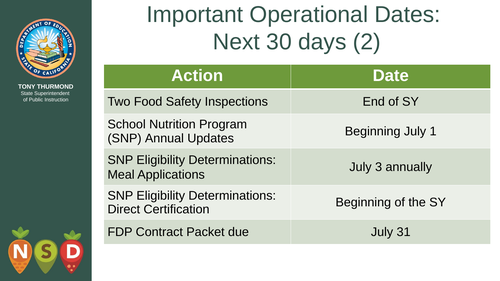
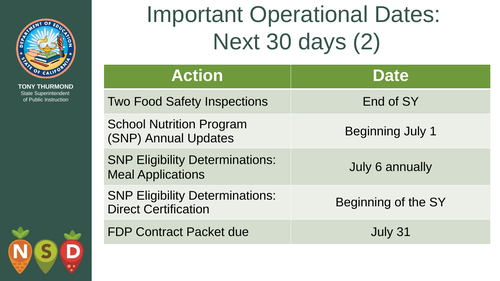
3: 3 -> 6 (379, 167)
